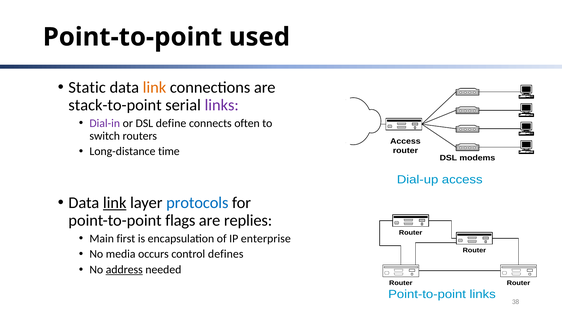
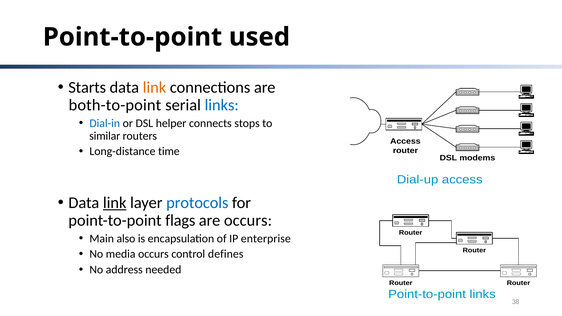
Static: Static -> Starts (87, 87)
stack-to-point: stack-to-point -> both-to-point (115, 105)
links colour: purple -> blue (222, 105)
Dial-in colour: purple -> blue (105, 123)
define: define -> helper (171, 123)
often: often -> stops (247, 123)
switch: switch -> similar (105, 136)
are replies: replies -> occurs (248, 220)
first: first -> also (126, 239)
address underline: present -> none (124, 270)
